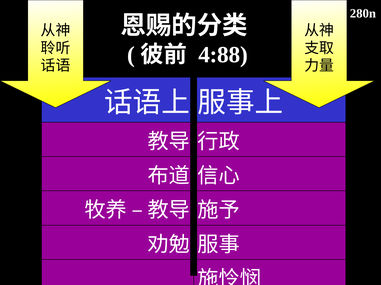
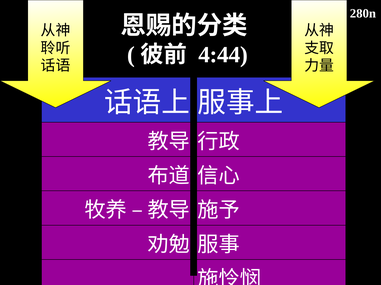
4:88: 4:88 -> 4:44 (223, 55)
